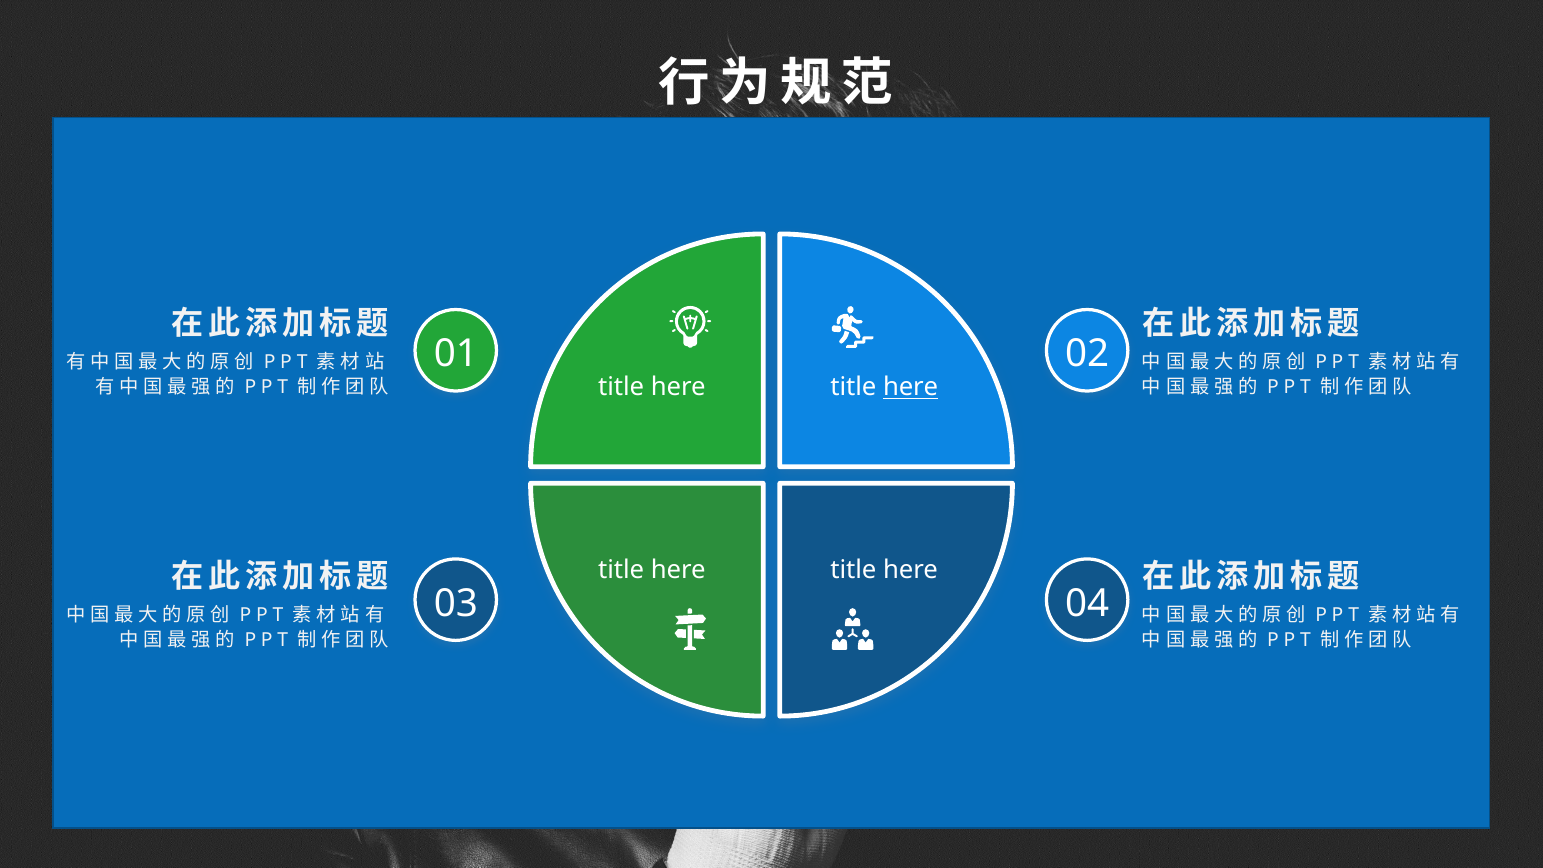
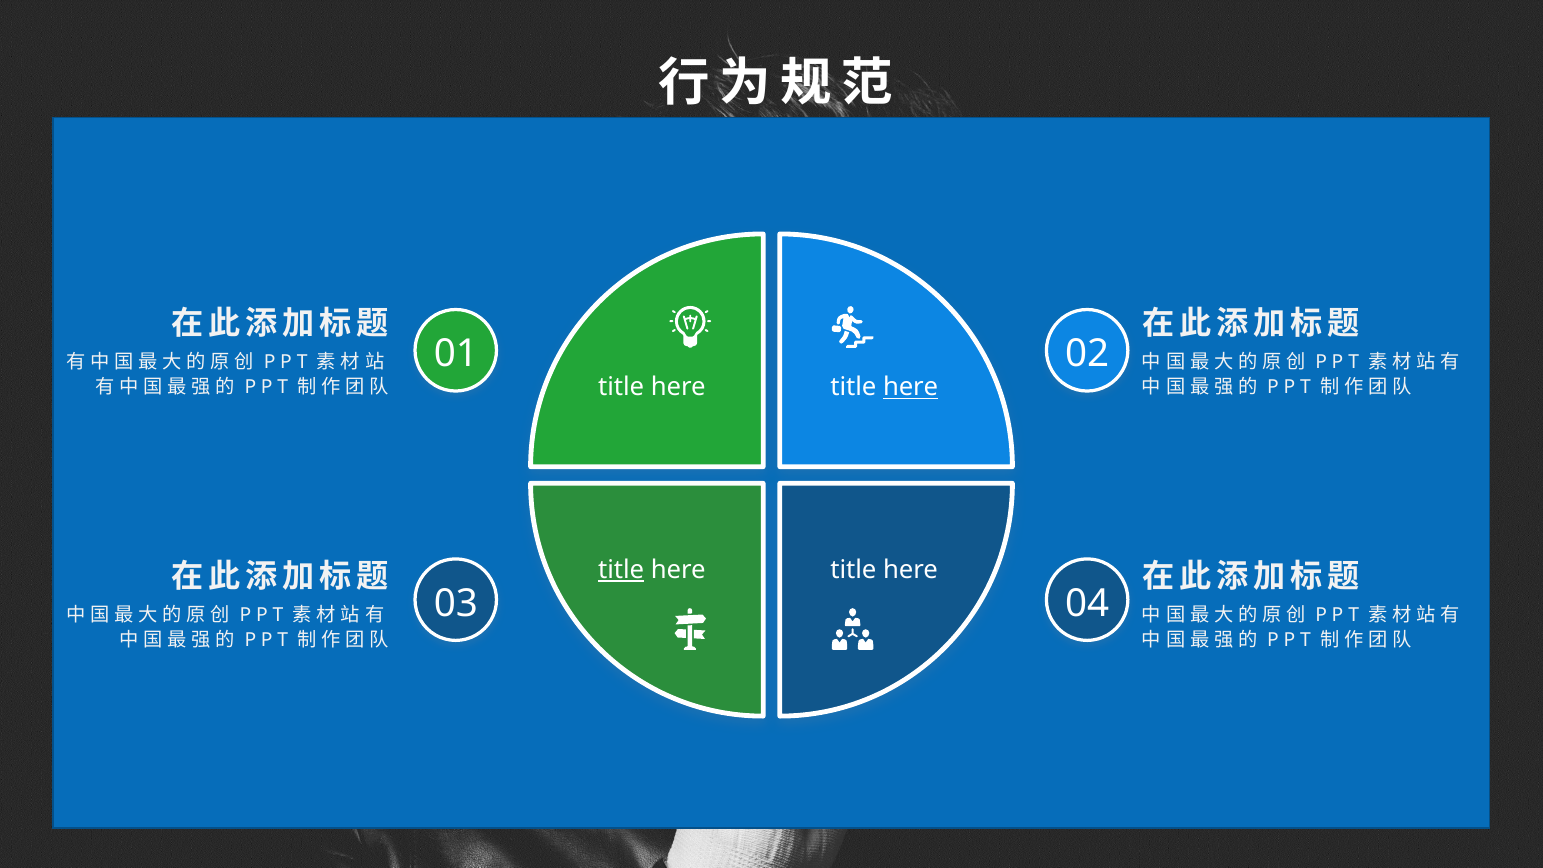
title underline: none -> present (621, 570)
